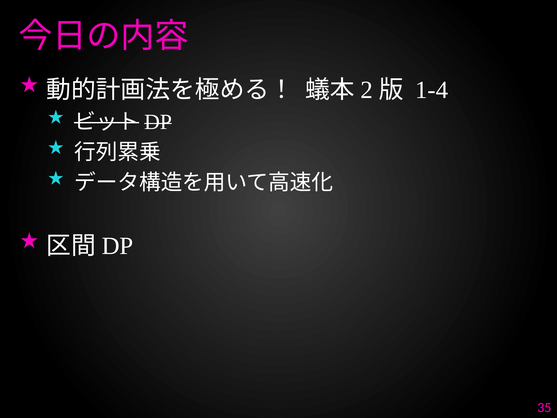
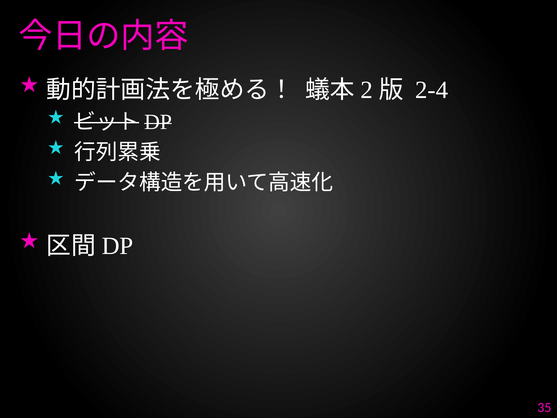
1-4: 1-4 -> 2-4 (432, 90)
